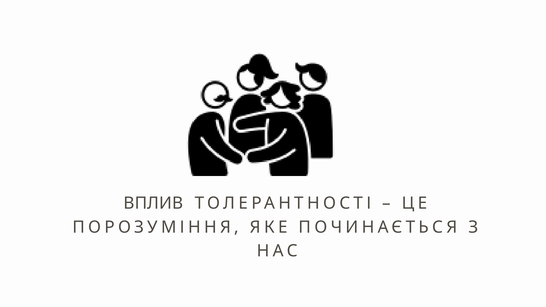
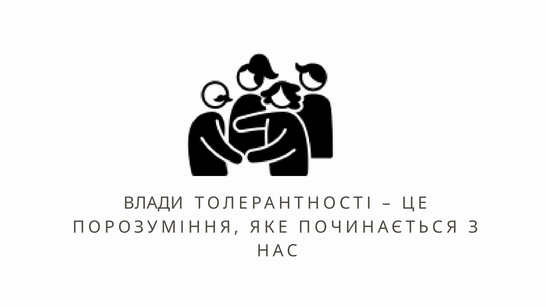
ВПЛИВ: ВПЛИВ -> ВЛАДИ (153, 203)
